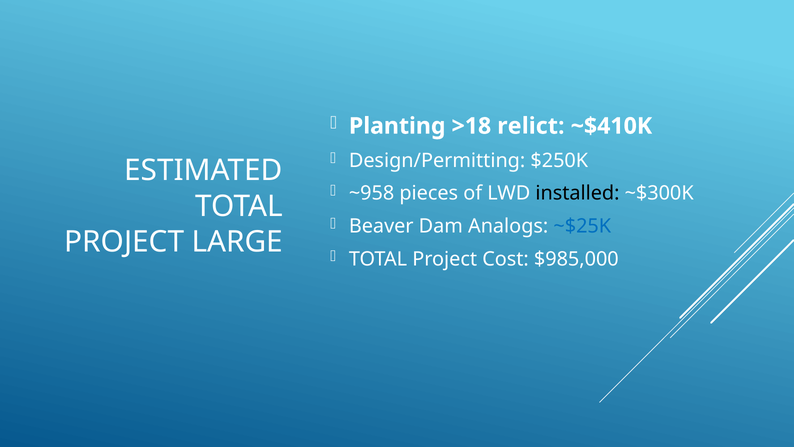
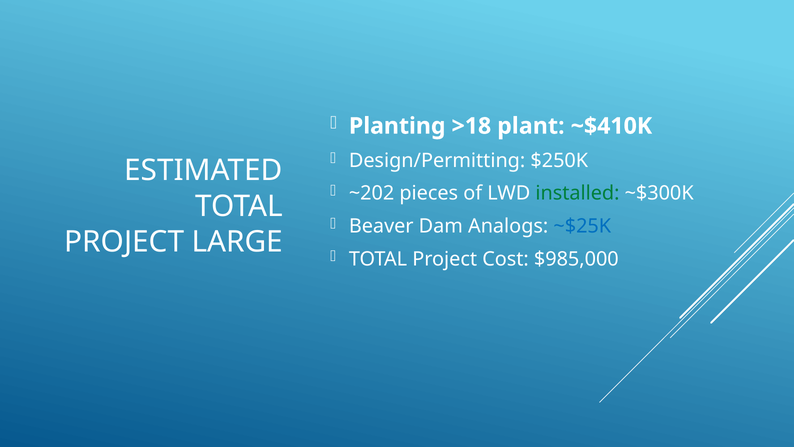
relict: relict -> plant (531, 126)
~958: ~958 -> ~202 (372, 193)
installed colour: black -> green (577, 193)
